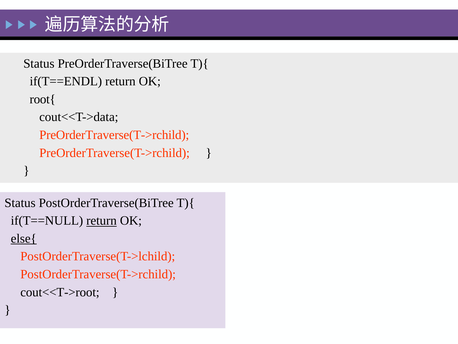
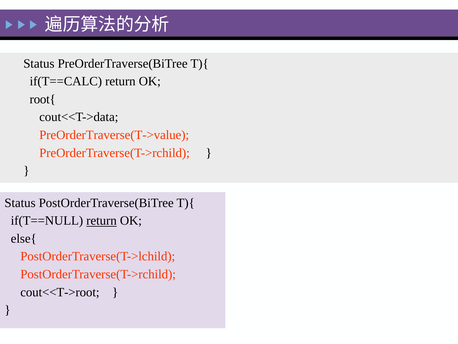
if(T==ENDL: if(T==ENDL -> if(T==CALC (66, 81)
PreOrderTraverse(T->rchild: PreOrderTraverse(T->rchild -> PreOrderTraverse(T->value (114, 135)
else{ underline: present -> none (24, 238)
